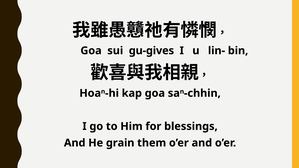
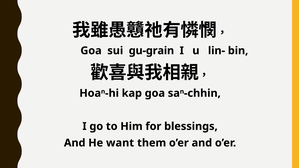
gu-gives: gu-gives -> gu-grain (151, 51)
grain: grain -> want (120, 143)
